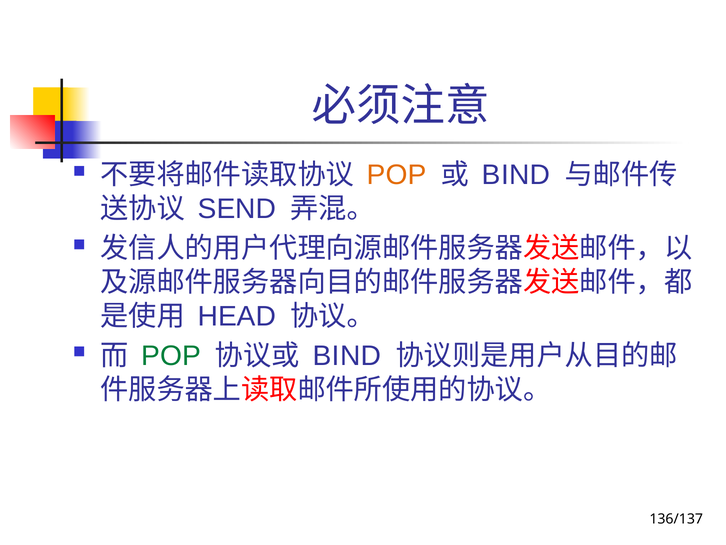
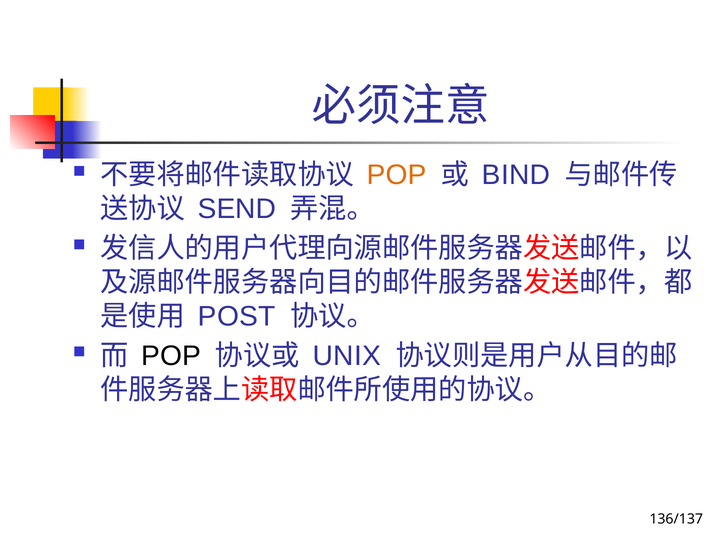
HEAD: HEAD -> POST (237, 316)
POP colour: green -> black (171, 356)
BIND: BIND -> UNIX (347, 356)
